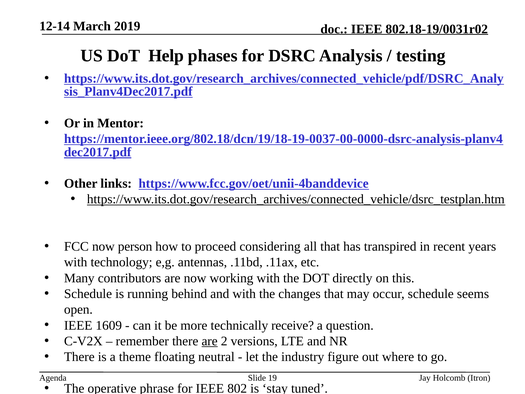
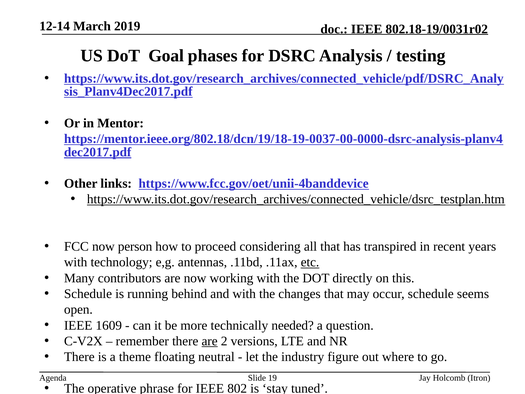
Help: Help -> Goal (166, 56)
etc underline: none -> present (310, 262)
receive: receive -> needed (293, 325)
